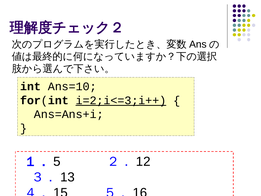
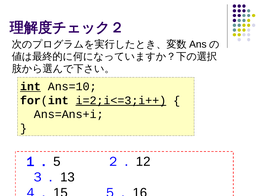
int underline: none -> present (30, 86)
